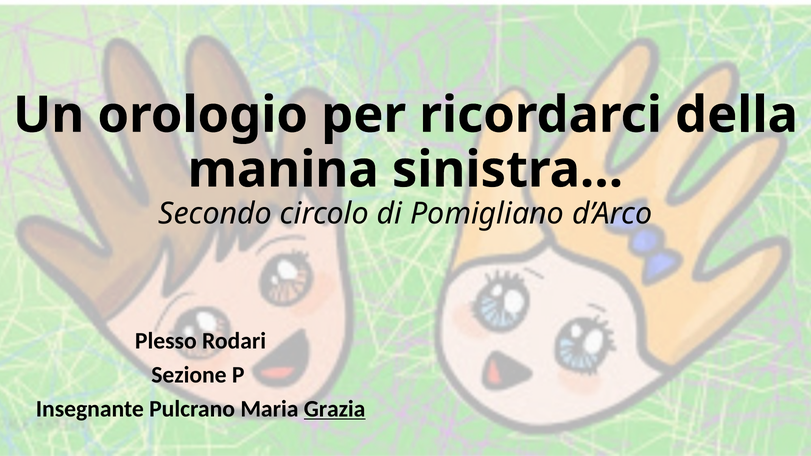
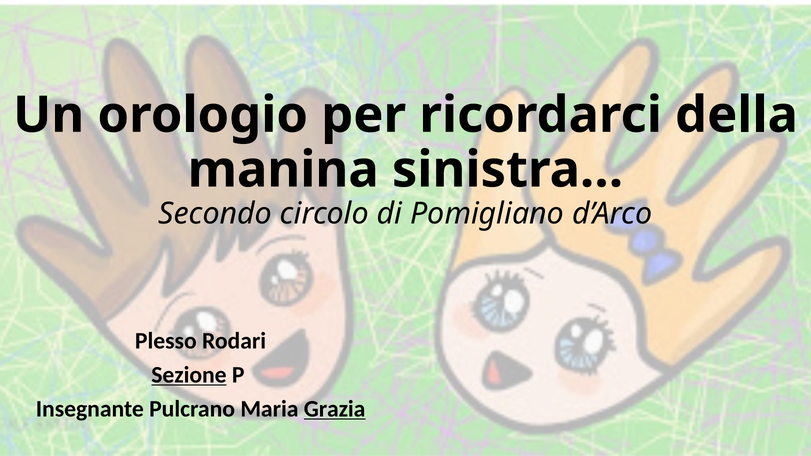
Sezione underline: none -> present (189, 375)
